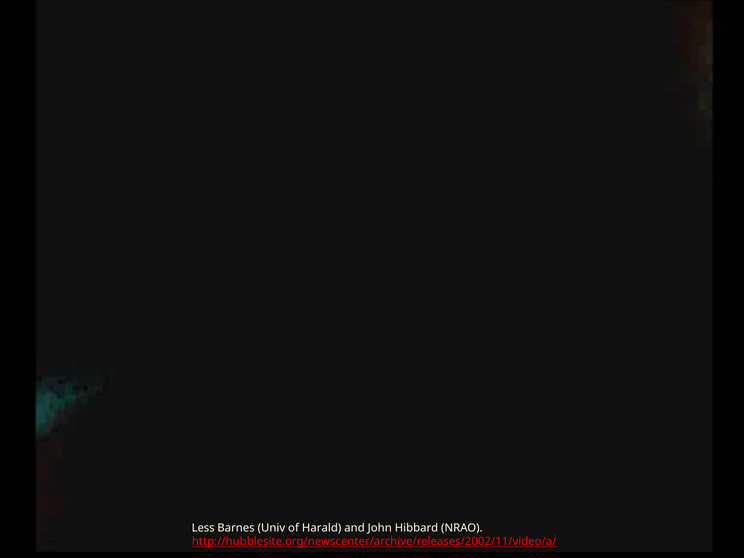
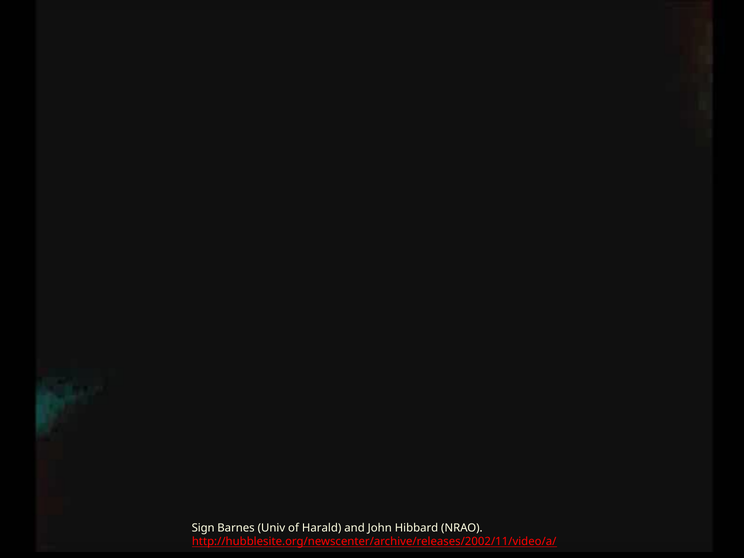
Less: Less -> Sign (203, 528)
